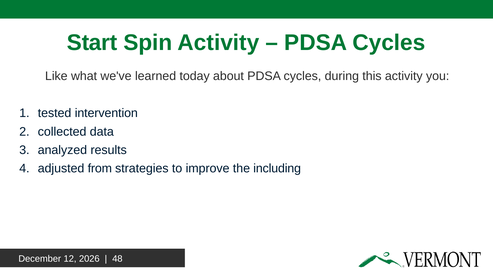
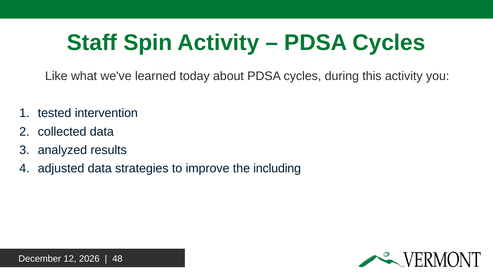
Start: Start -> Staff (92, 43)
adjusted from: from -> data (100, 168)
